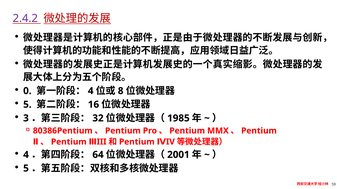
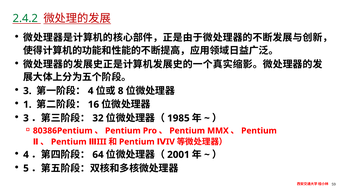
2.4.2 colour: purple -> green (25, 18)
0: 0 -> 3 (27, 91)
5: 5 -> 1 (27, 105)
